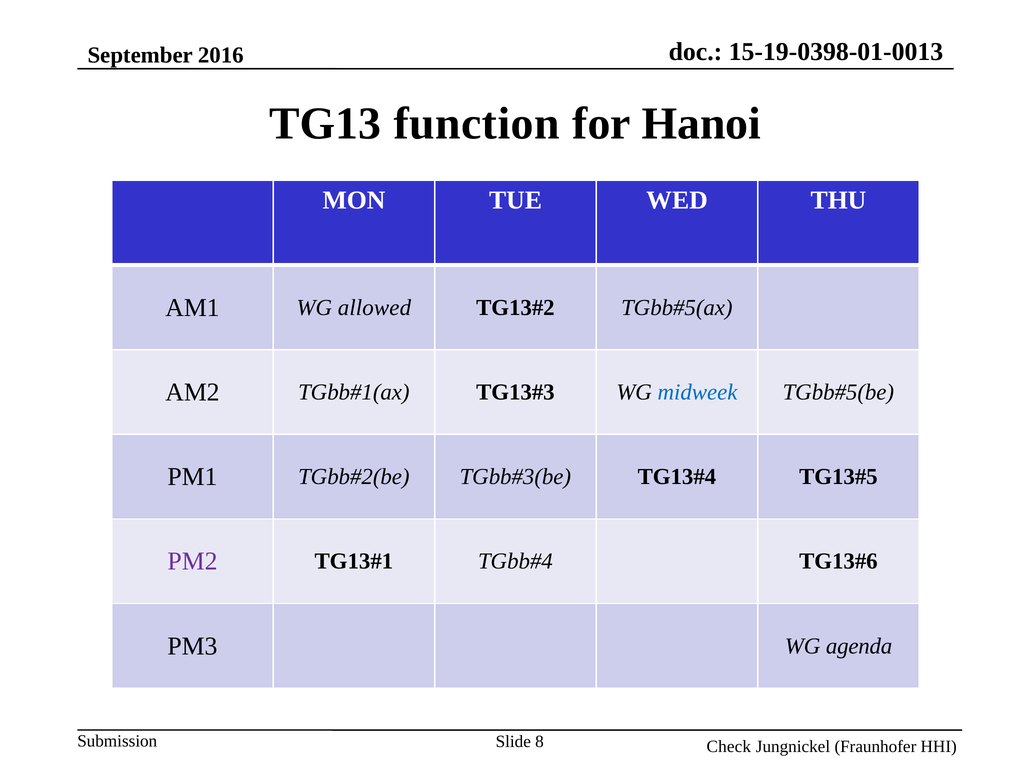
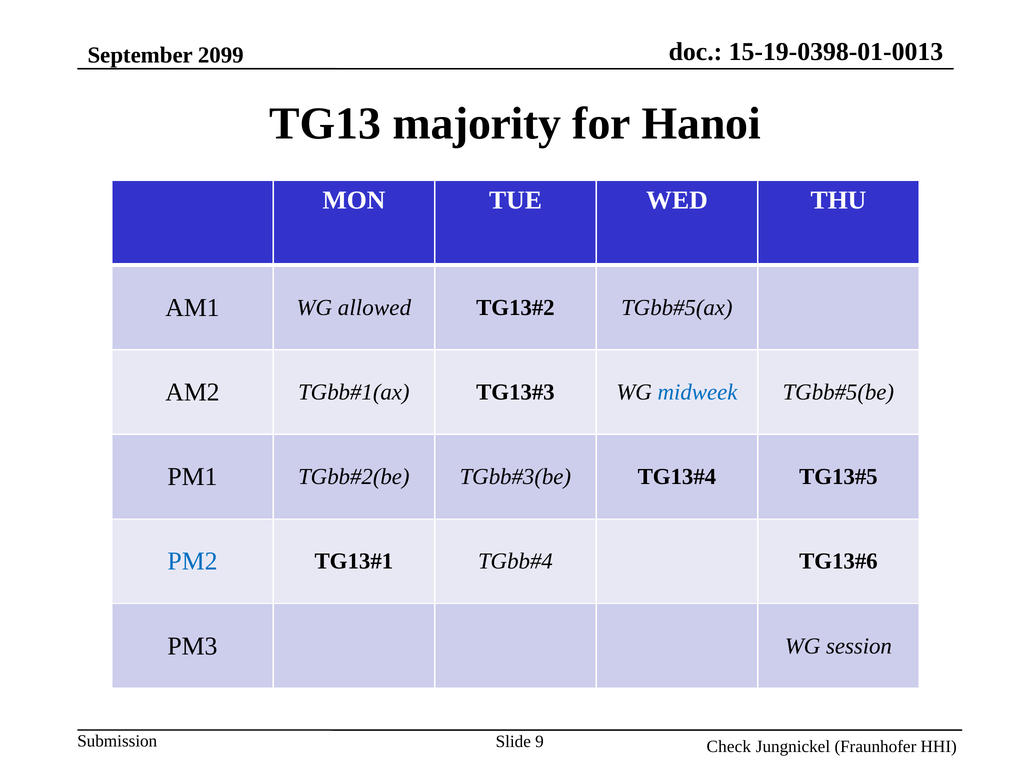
2016: 2016 -> 2099 (221, 55)
function: function -> majority (477, 123)
PM2 colour: purple -> blue (192, 562)
agenda: agenda -> session (859, 646)
8: 8 -> 9 (540, 742)
